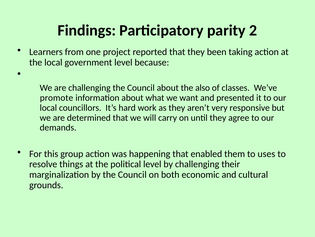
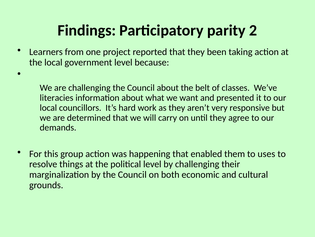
also: also -> belt (203, 88)
promote: promote -> literacies (57, 97)
